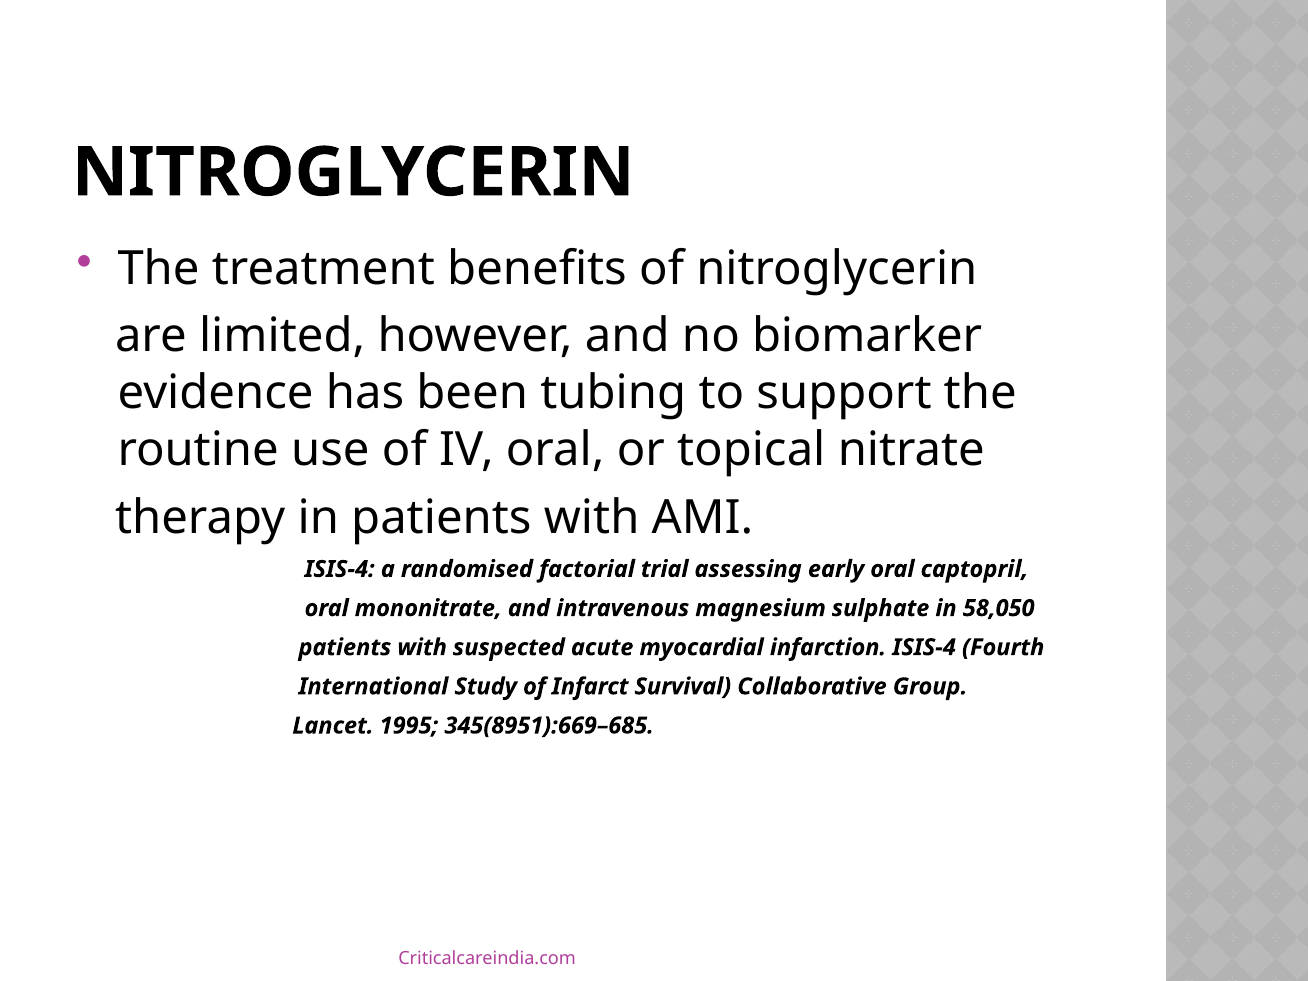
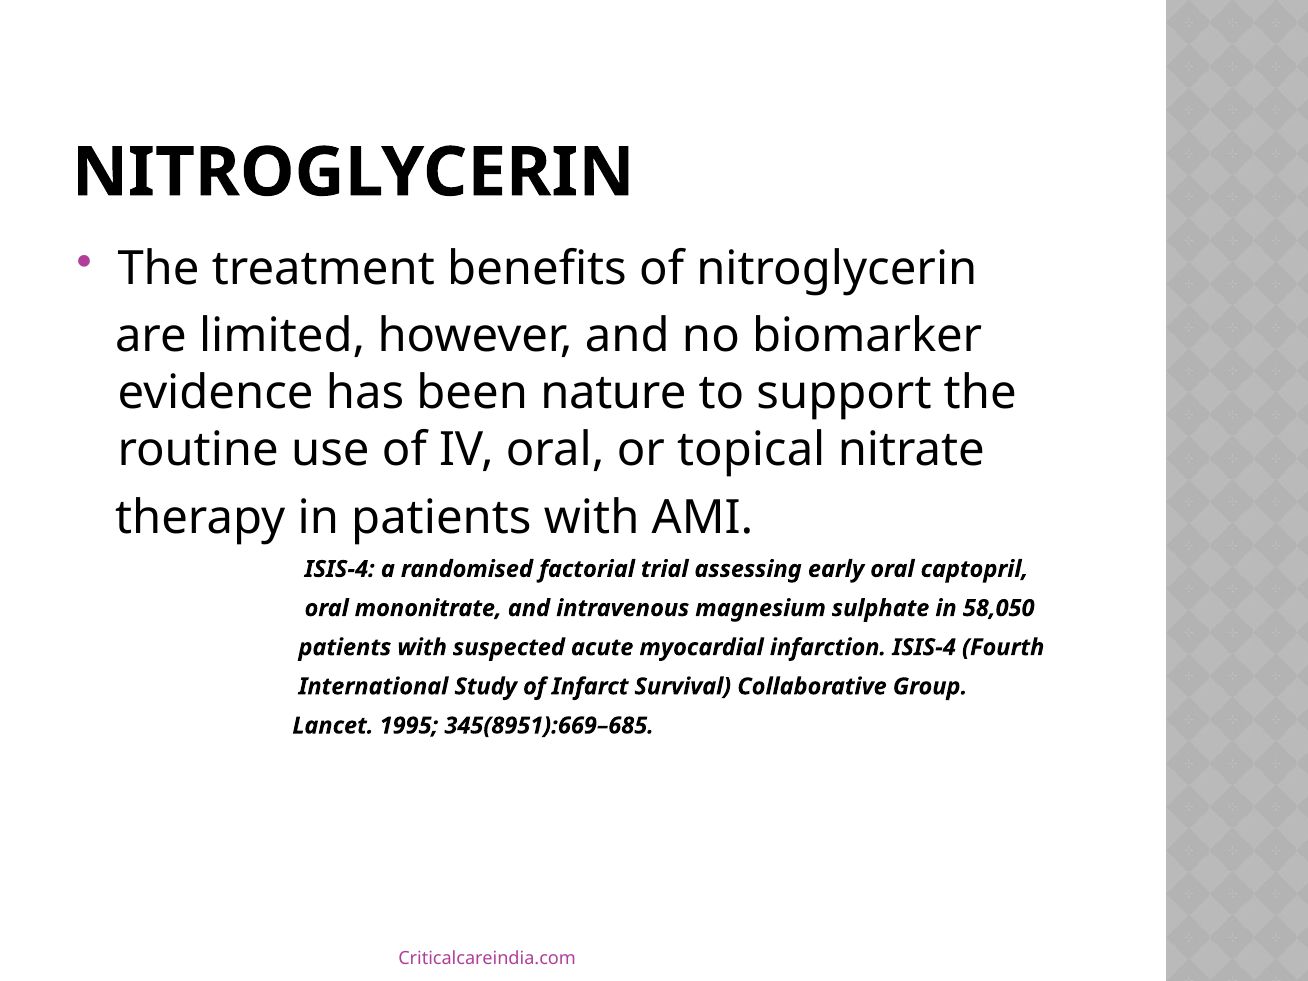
tubing: tubing -> nature (613, 393)
